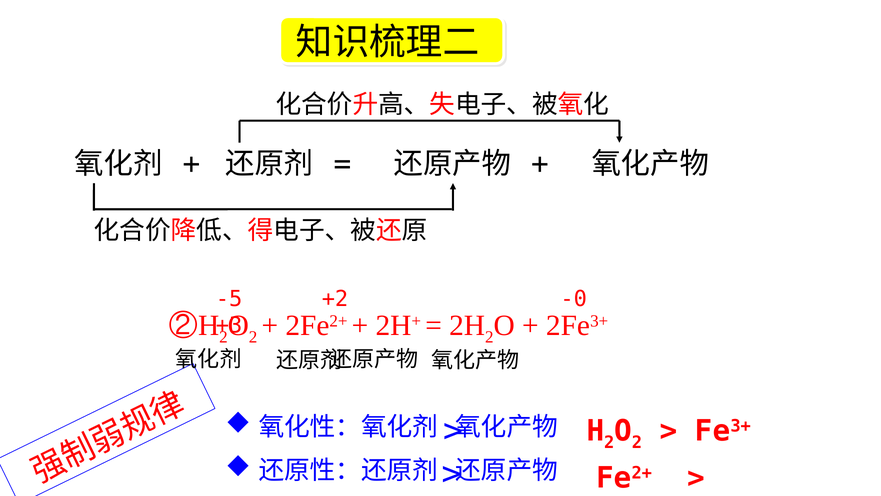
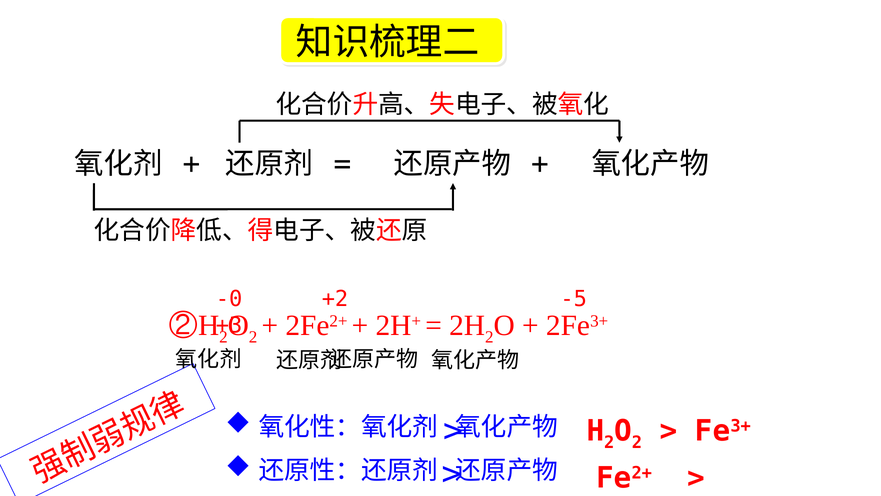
-5: -5 -> -0 (229, 299)
-0: -0 -> -5 (574, 299)
